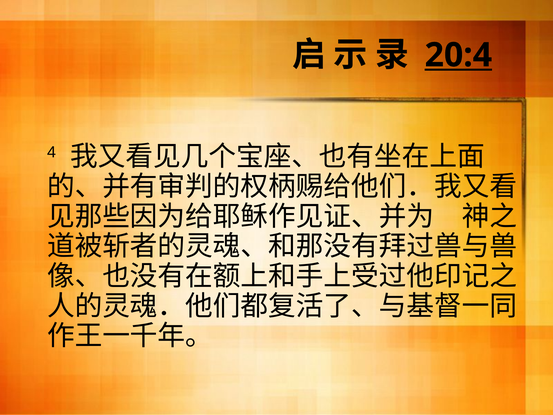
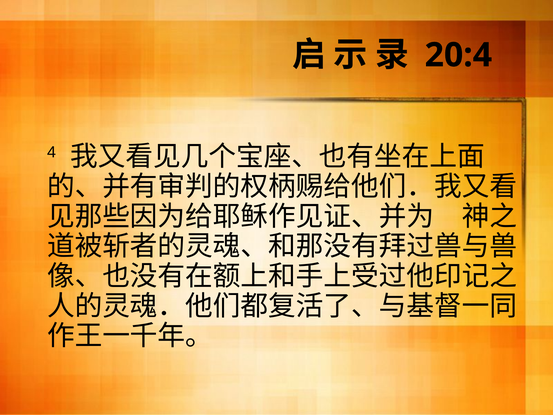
20:4 underline: present -> none (458, 55)
